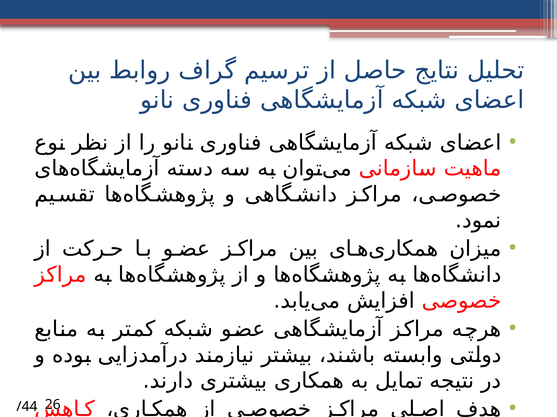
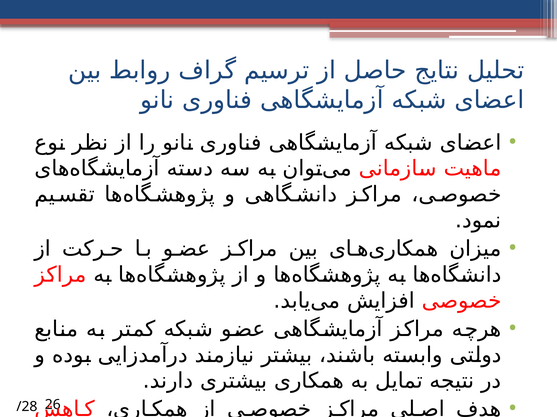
/44: /44 -> /28 (27, 407)
